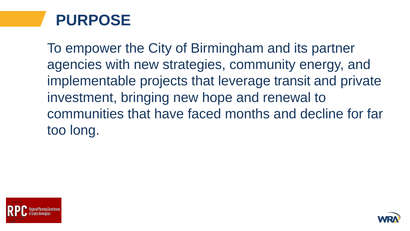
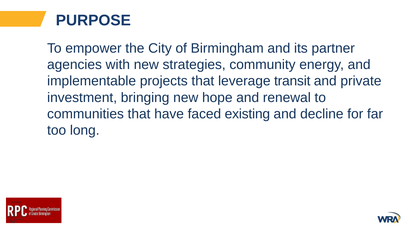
months: months -> existing (247, 114)
